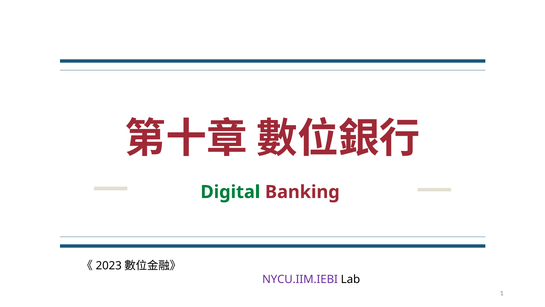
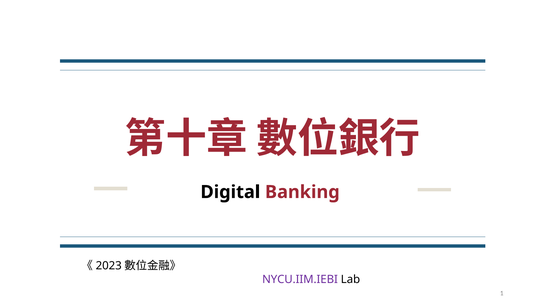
Digital colour: green -> black (230, 192)
